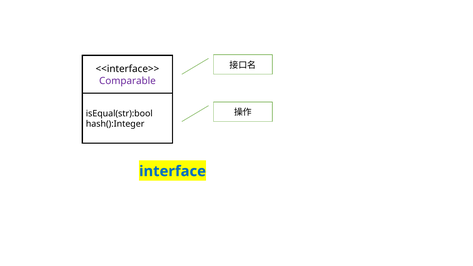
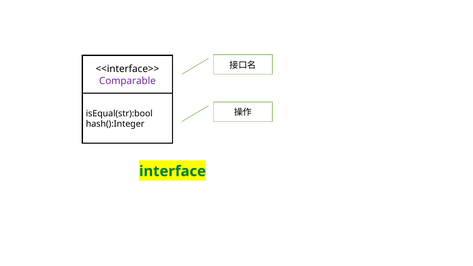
interface colour: blue -> green (173, 171)
